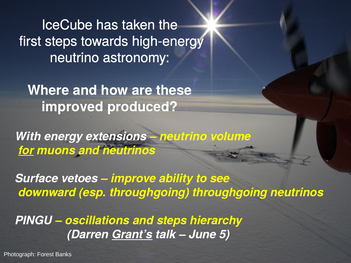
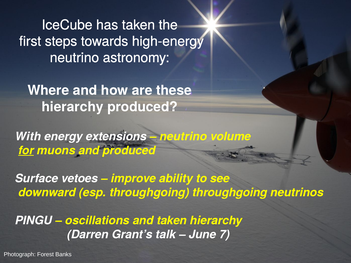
improved: improved -> hierarchy (73, 107)
and neutrinos: neutrinos -> produced (129, 151)
and steps: steps -> taken (172, 221)
Grant’s underline: present -> none (132, 235)
5: 5 -> 7 (225, 235)
